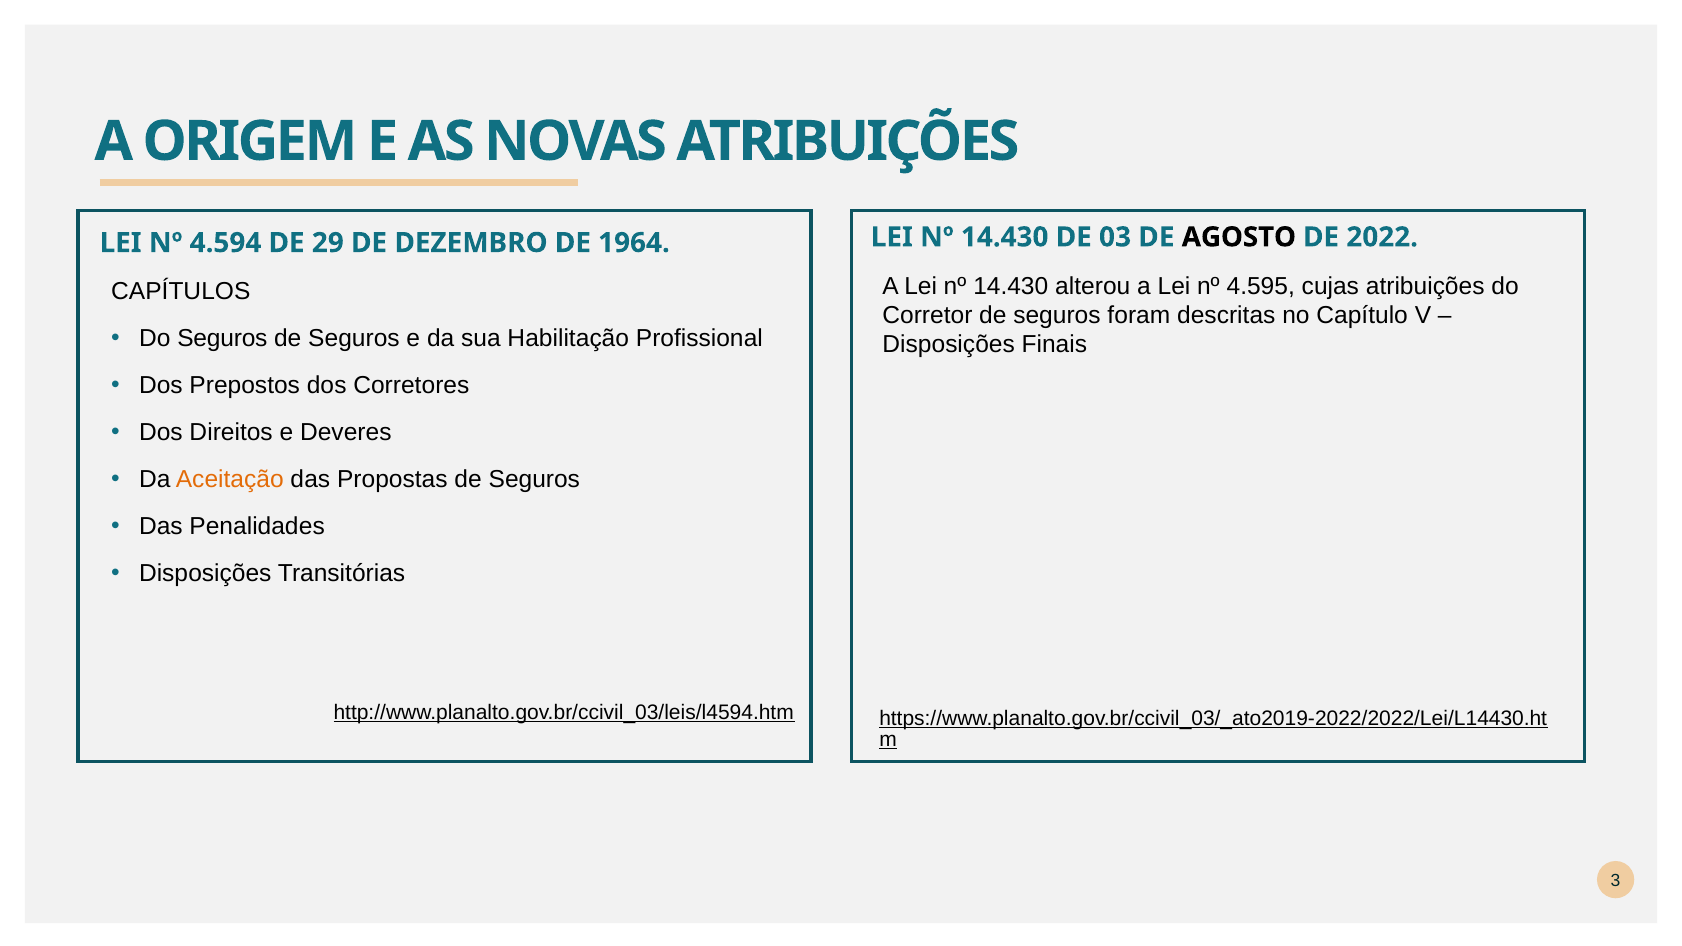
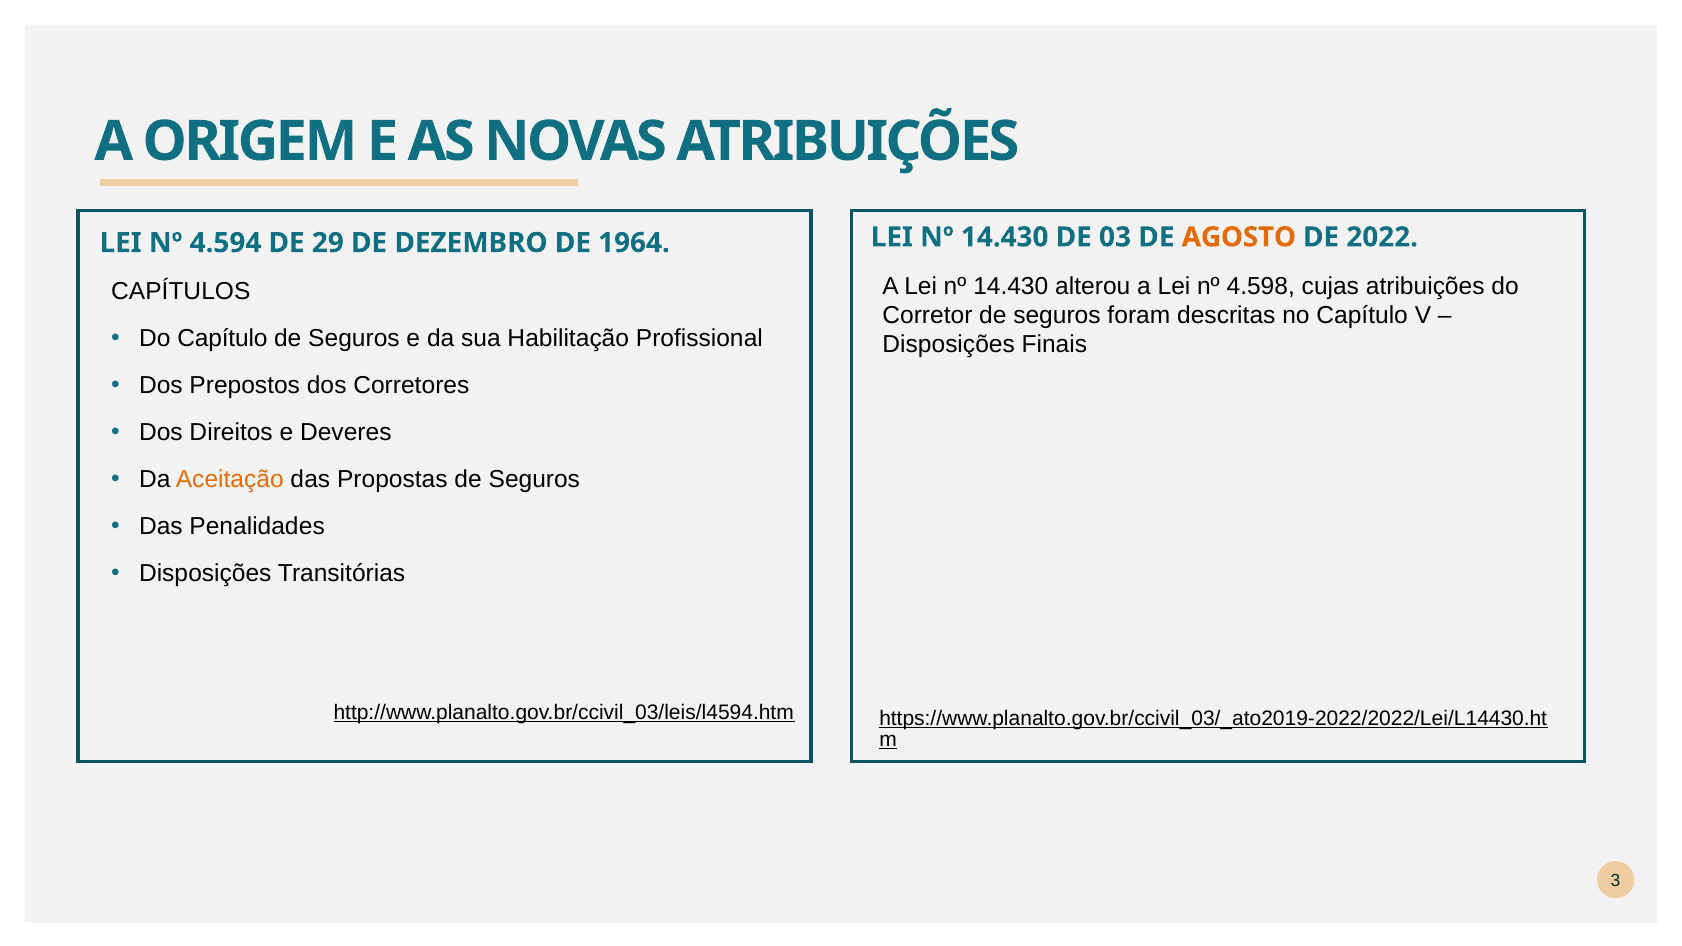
AGOSTO colour: black -> orange (1239, 237)
4.595: 4.595 -> 4.598 (1261, 286)
Do Seguros: Seguros -> Capítulo (222, 339)
